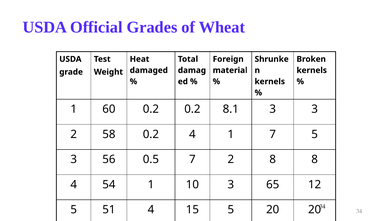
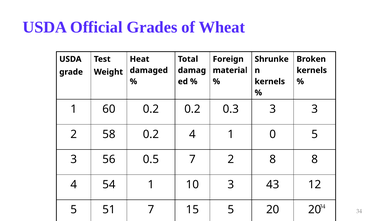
8.1: 8.1 -> 0.3 (231, 109)
1 7: 7 -> 0 (273, 134)
65: 65 -> 43 (273, 184)
51 4: 4 -> 7 (151, 209)
